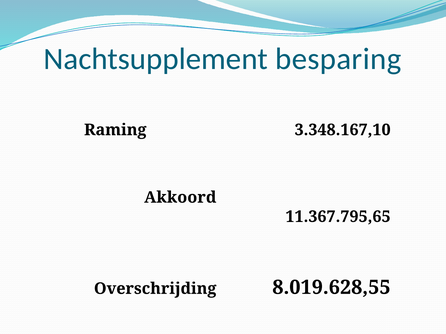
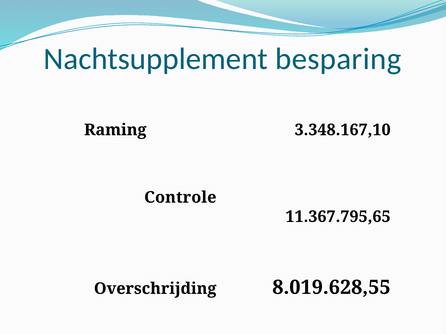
Akkoord: Akkoord -> Controle (180, 198)
